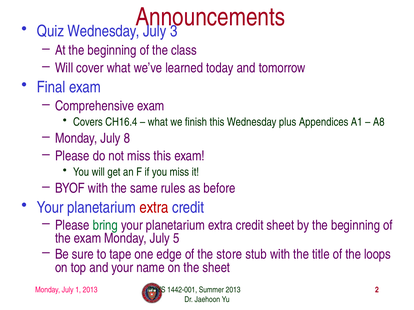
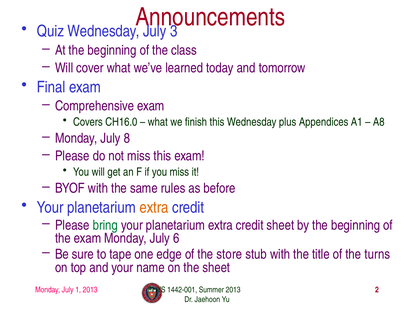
CH16.4: CH16.4 -> CH16.0 (121, 122)
extra colour: red -> orange (154, 208)
5: 5 -> 6 (176, 239)
loops: loops -> turns (377, 255)
